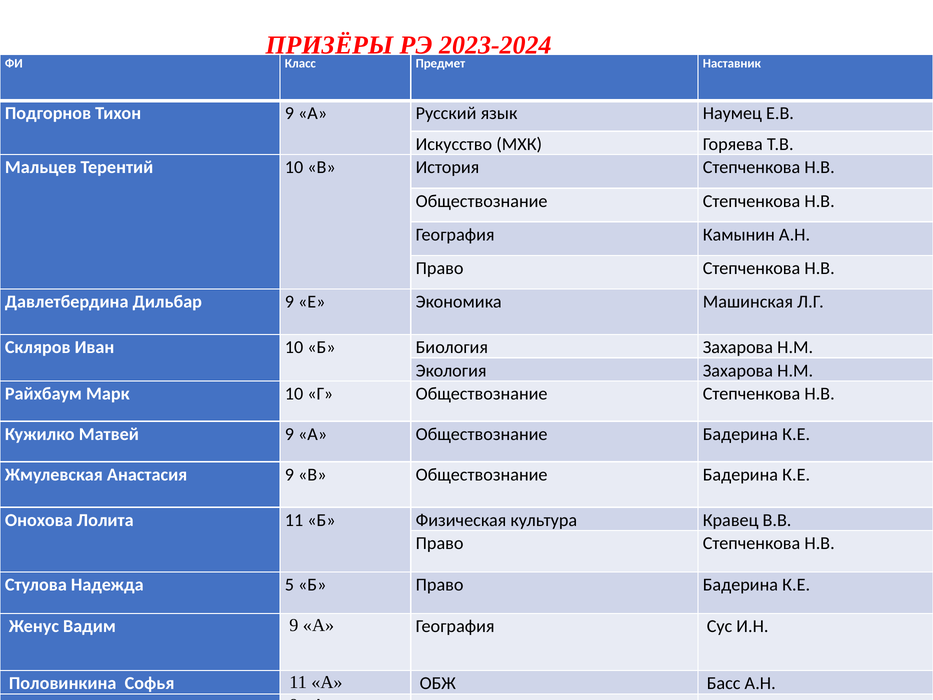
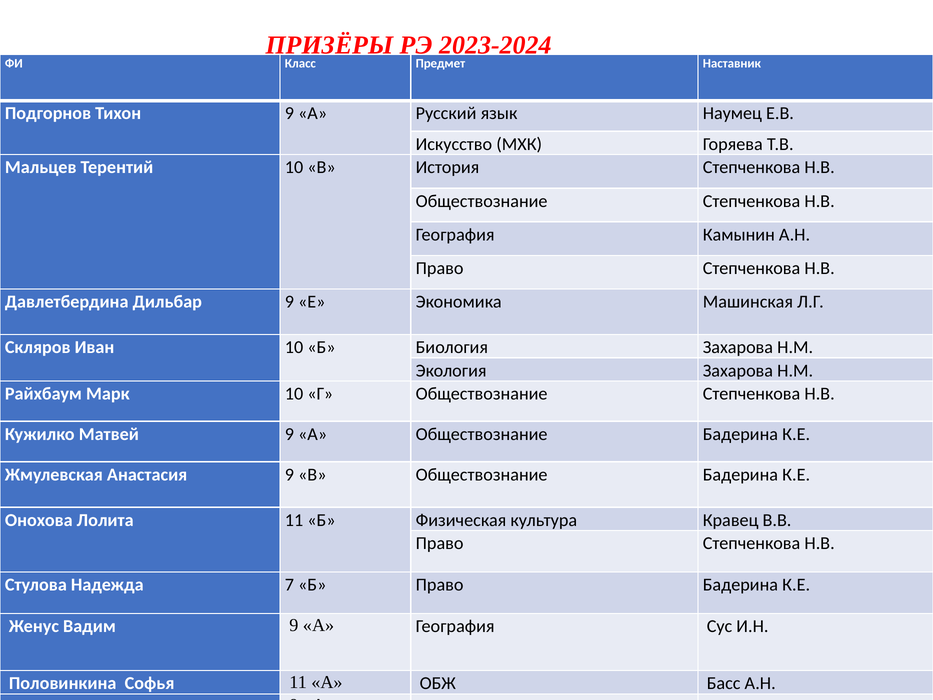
5: 5 -> 7 (289, 585)
